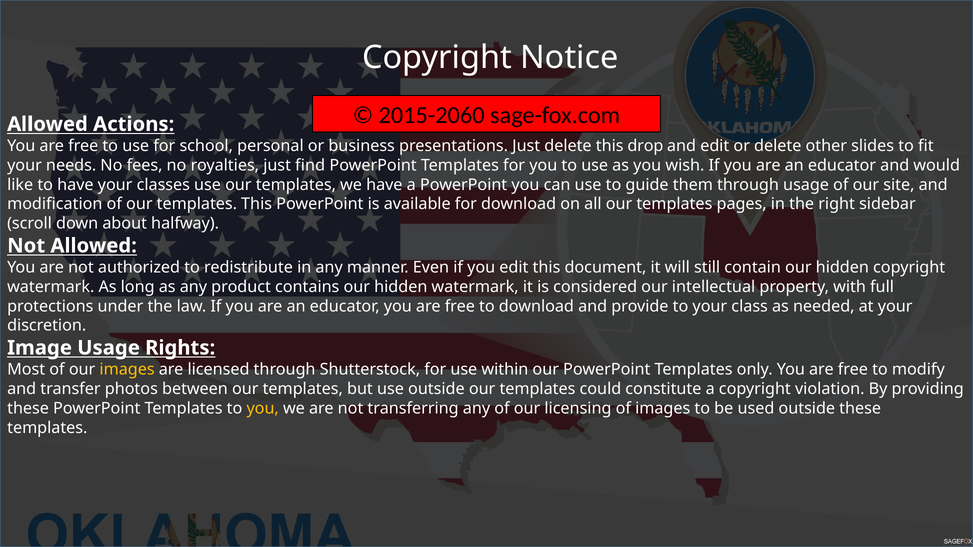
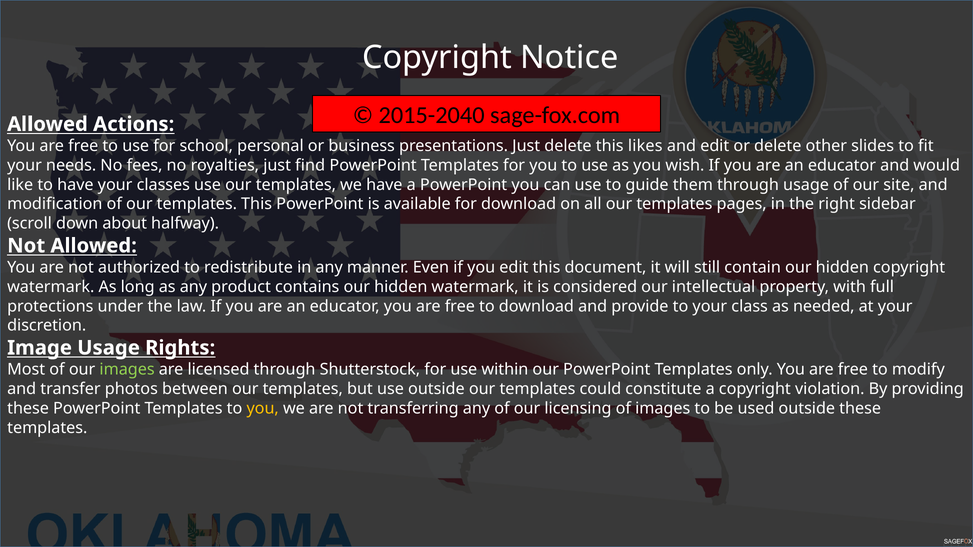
2015-2060: 2015-2060 -> 2015-2040 (432, 115)
drop: drop -> likes (645, 146)
images colour: yellow -> light green (127, 370)
